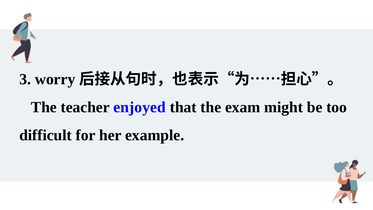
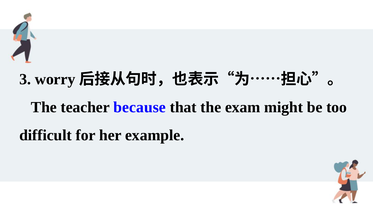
enjoyed: enjoyed -> because (140, 107)
